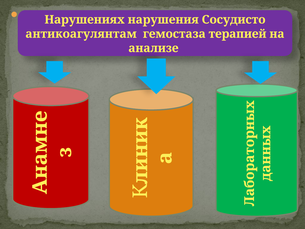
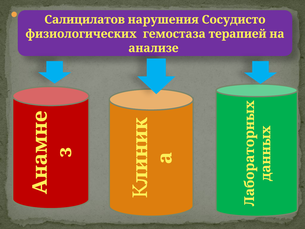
Нарушениях: Нарушениях -> Салицилатов (85, 20)
антикоагулянтам: антикоагулянтам -> физиологических (81, 34)
